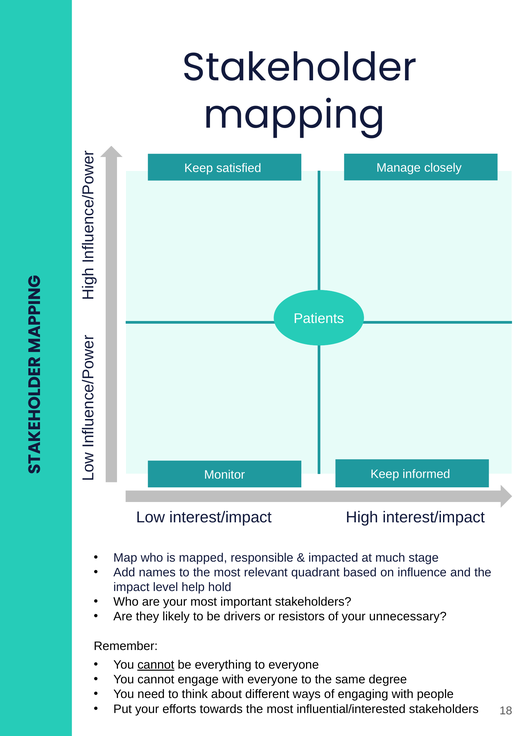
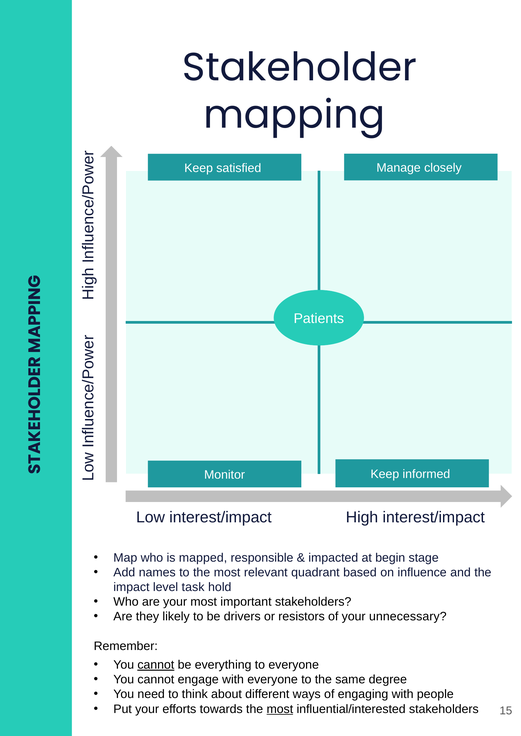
much: much -> begin (390, 558)
help: help -> task (193, 588)
most underline: none -> present (280, 710)
18: 18 -> 15 (506, 712)
